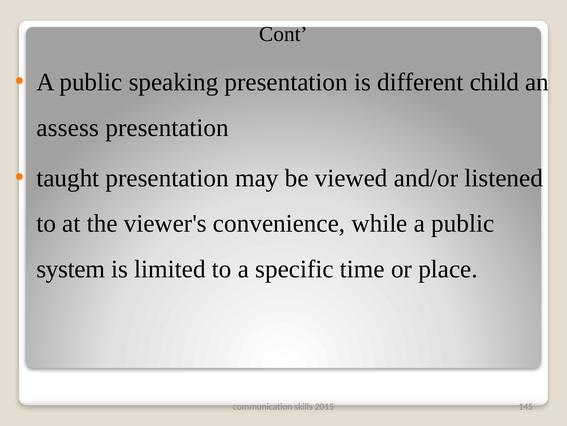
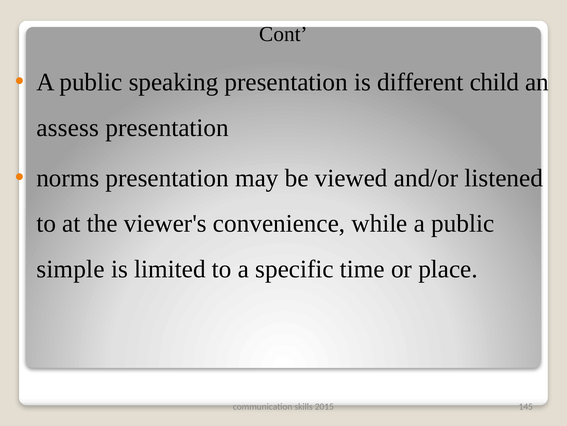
taught: taught -> norms (68, 178)
system: system -> simple (71, 269)
